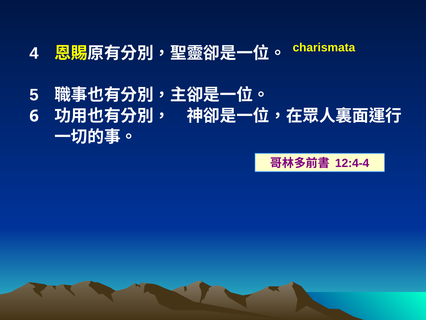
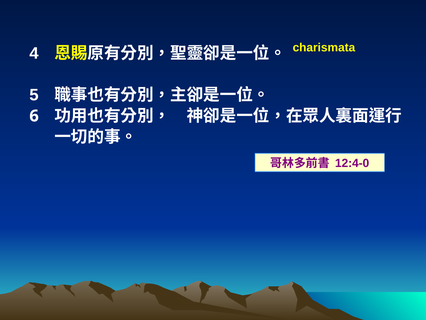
12:4-4: 12:4-4 -> 12:4-0 (352, 163)
